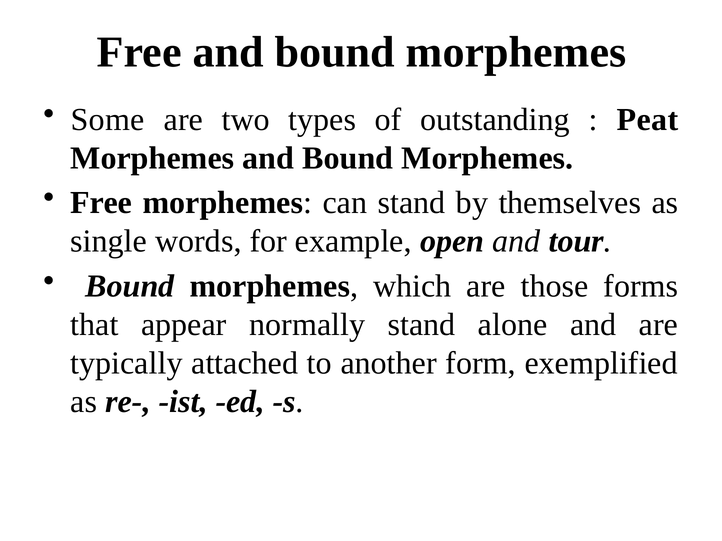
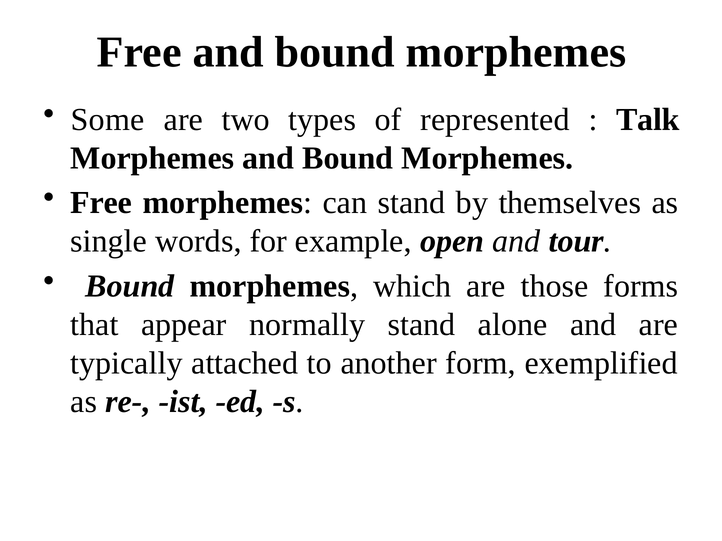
outstanding: outstanding -> represented (495, 120)
Peat: Peat -> Talk (648, 120)
